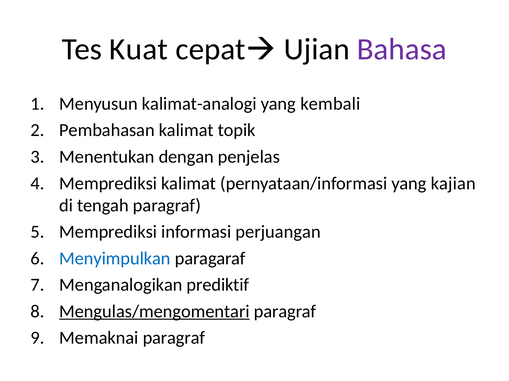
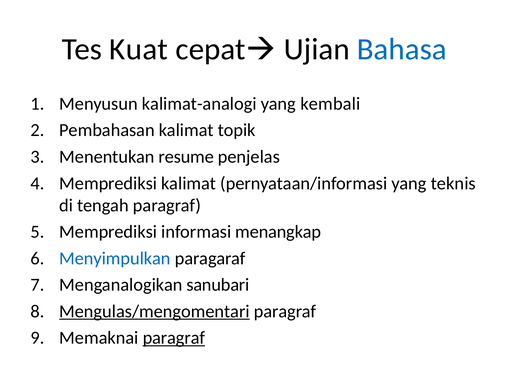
Bahasa colour: purple -> blue (402, 49)
dengan: dengan -> resume (186, 157)
kajian: kajian -> teknis (453, 184)
perjuangan: perjuangan -> menangkap (278, 232)
prediktif: prediktif -> sanubari (218, 285)
paragraf underline: none -> present (174, 339)
